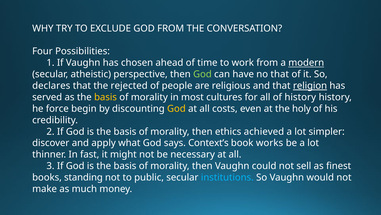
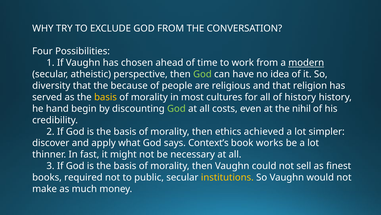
no that: that -> idea (280, 74)
declares: declares -> diversity (51, 85)
rejected: rejected -> because (129, 85)
religion underline: present -> none (310, 85)
force: force -> hand (57, 108)
God colour: yellow -> light green (176, 108)
holy: holy -> nihil (301, 108)
standing: standing -> required (83, 177)
institutions colour: light blue -> yellow (227, 177)
